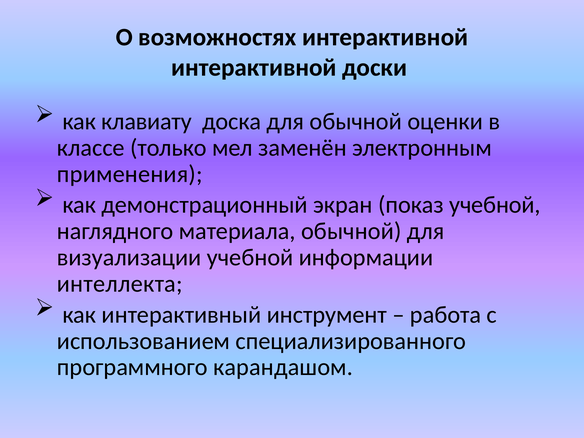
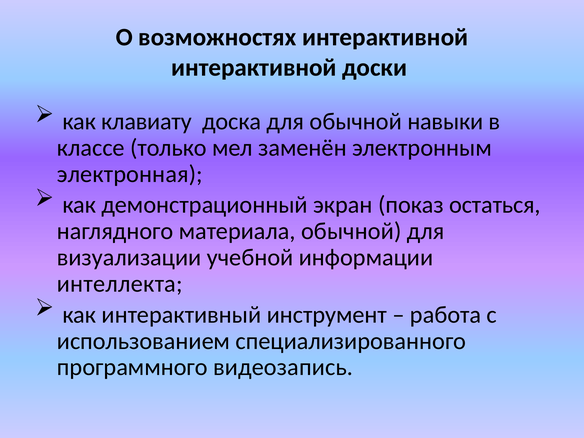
оценки: оценки -> навыки (445, 121)
применения: применения -> электронная (130, 174)
показ учебной: учебной -> остаться (495, 205)
карандашом: карандашом -> видеозапись (283, 367)
